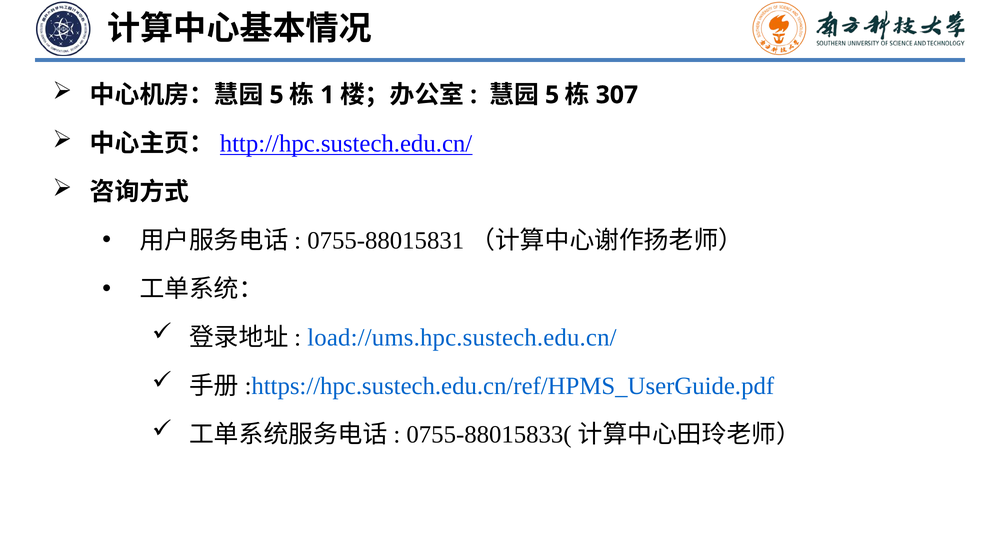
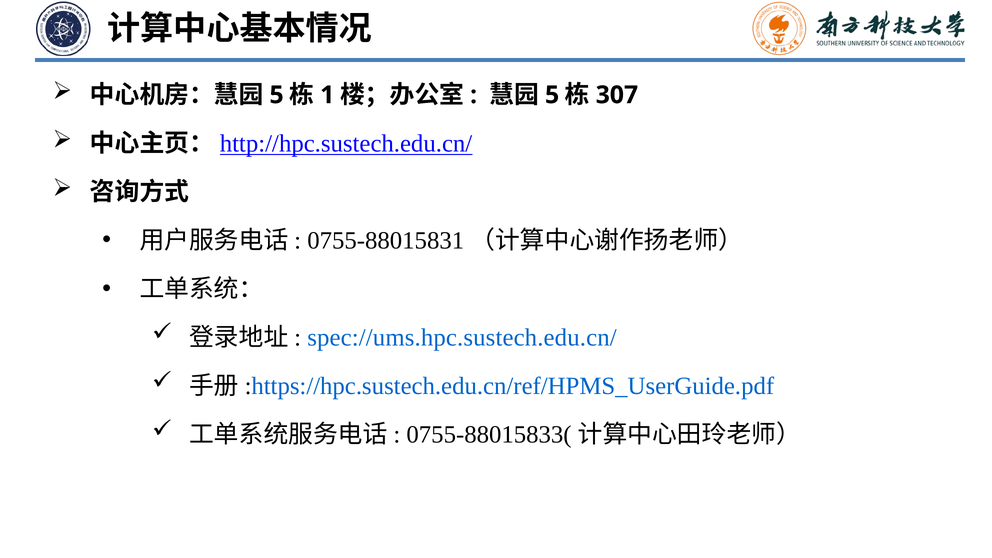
load://ums.hpc.sustech.edu.cn/: load://ums.hpc.sustech.edu.cn/ -> spec://ums.hpc.sustech.edu.cn/ (462, 338)
